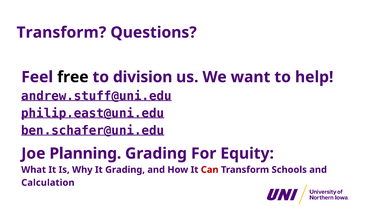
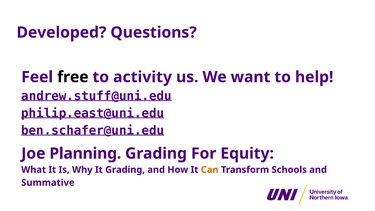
Transform: Transform -> Developed (61, 32)
division: division -> activity (143, 77)
Can colour: red -> orange (210, 170)
Calculation: Calculation -> Summative (48, 183)
